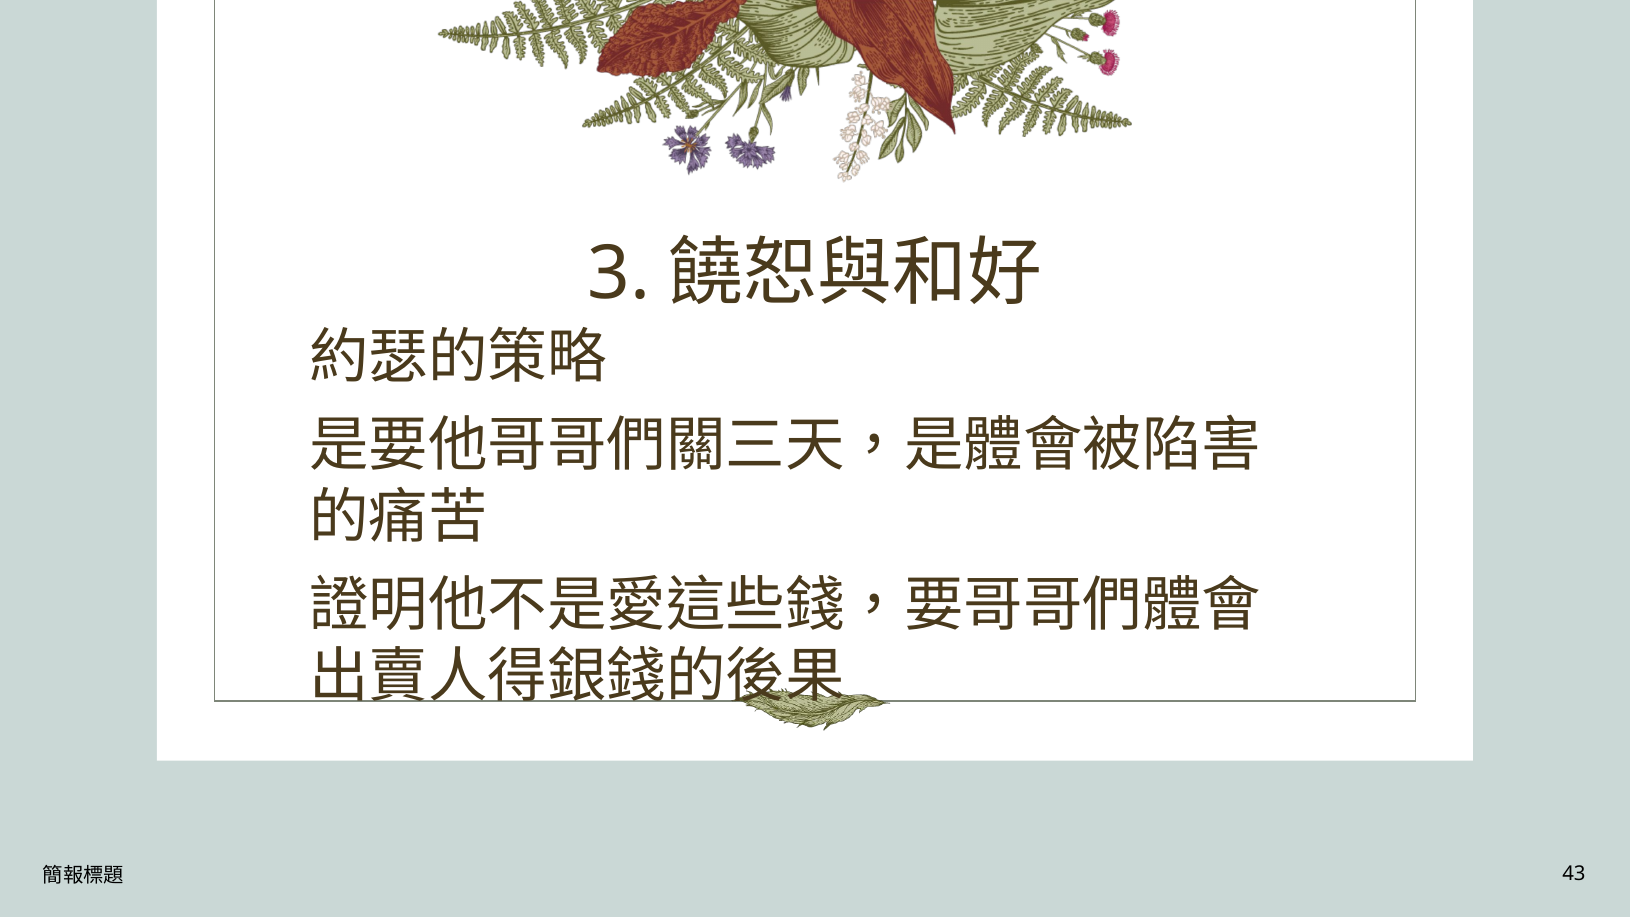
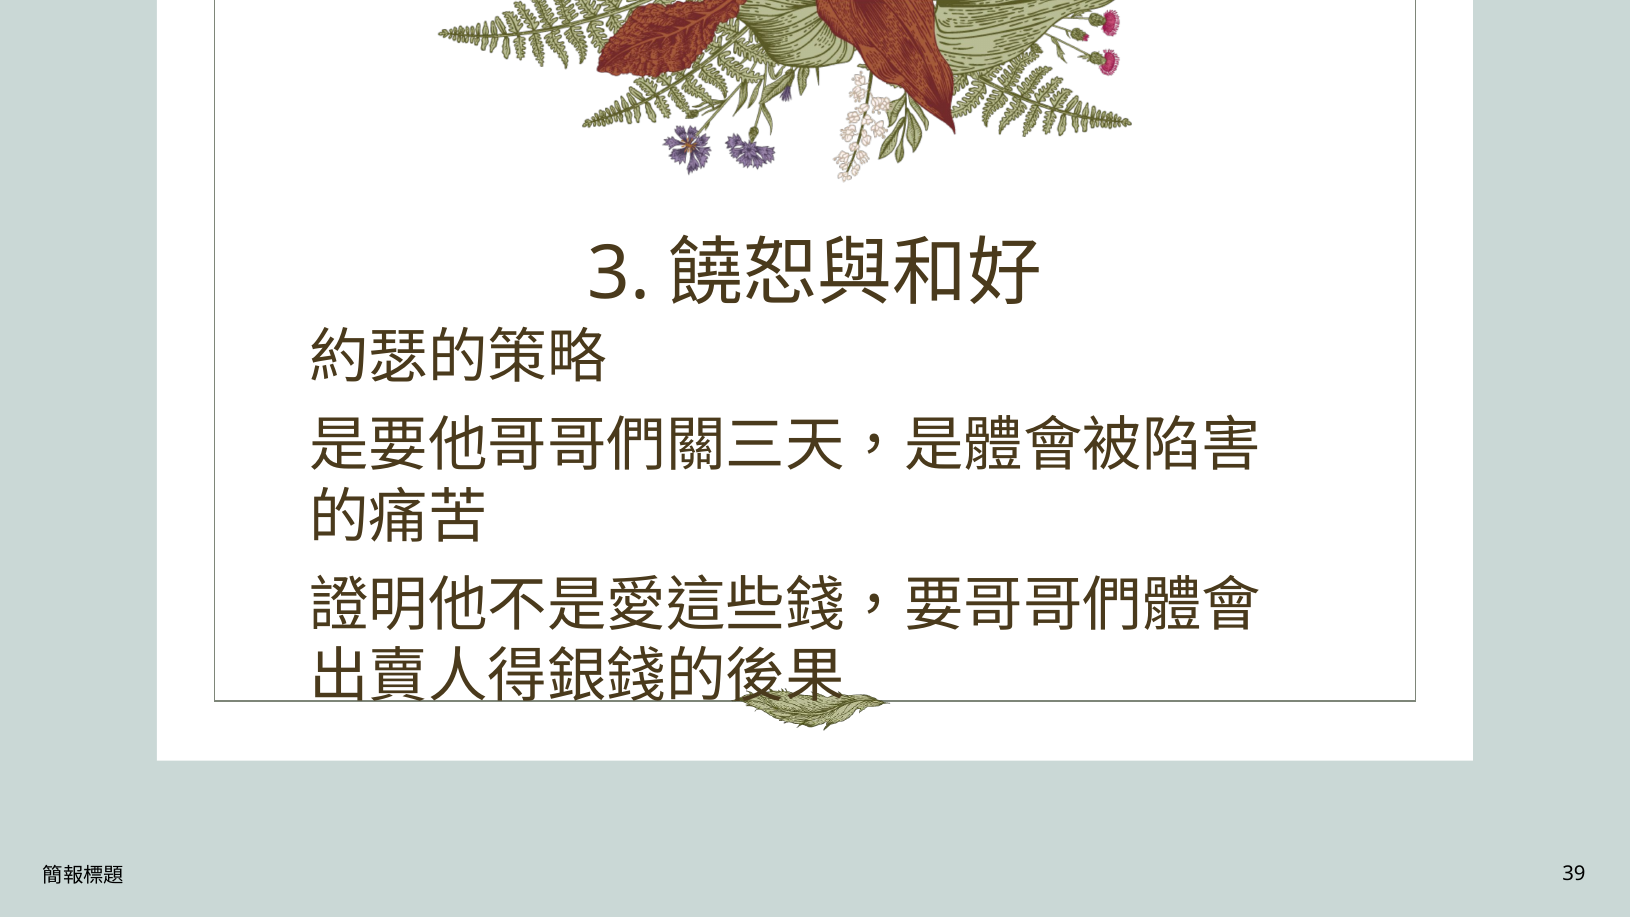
43: 43 -> 39 (1574, 874)
